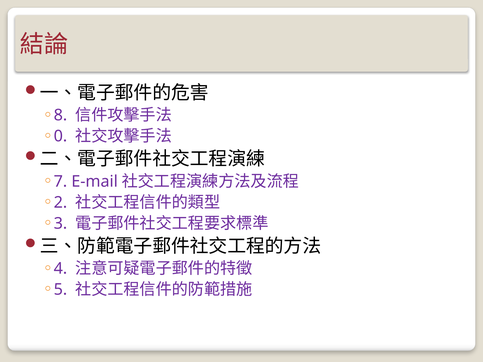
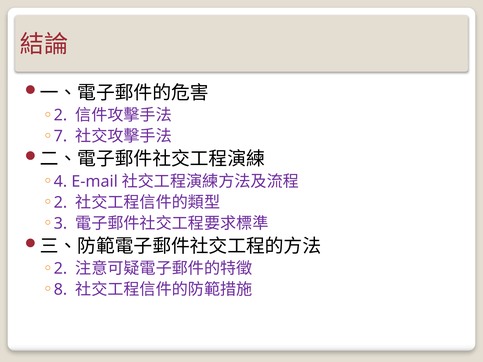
8: 8 -> 2 (60, 115)
0: 0 -> 7 (60, 136)
7: 7 -> 4 (60, 182)
4: 4 -> 2 (60, 269)
5: 5 -> 8 (60, 290)
